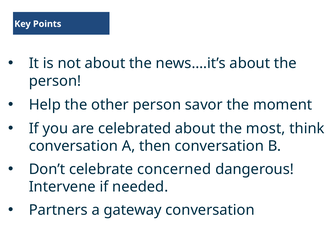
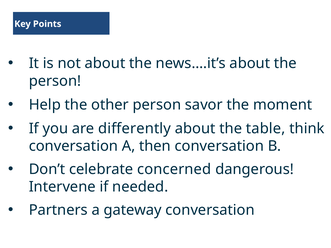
celebrated: celebrated -> differently (135, 129)
most: most -> table (266, 129)
